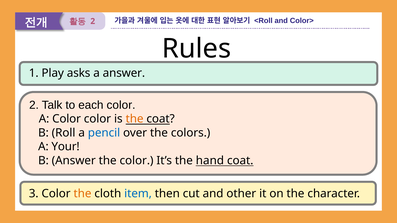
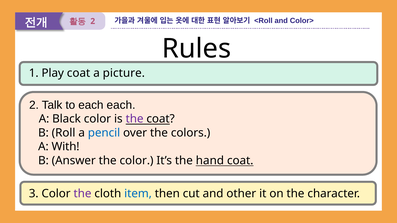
Play asks: asks -> coat (79, 73)
a answer: answer -> picture (124, 73)
each color: color -> each (121, 105)
A Color: Color -> Black (67, 119)
the colour: orange -> purple (135, 119)
Your: Your -> With (66, 147)
the colour: orange -> purple (82, 194)
